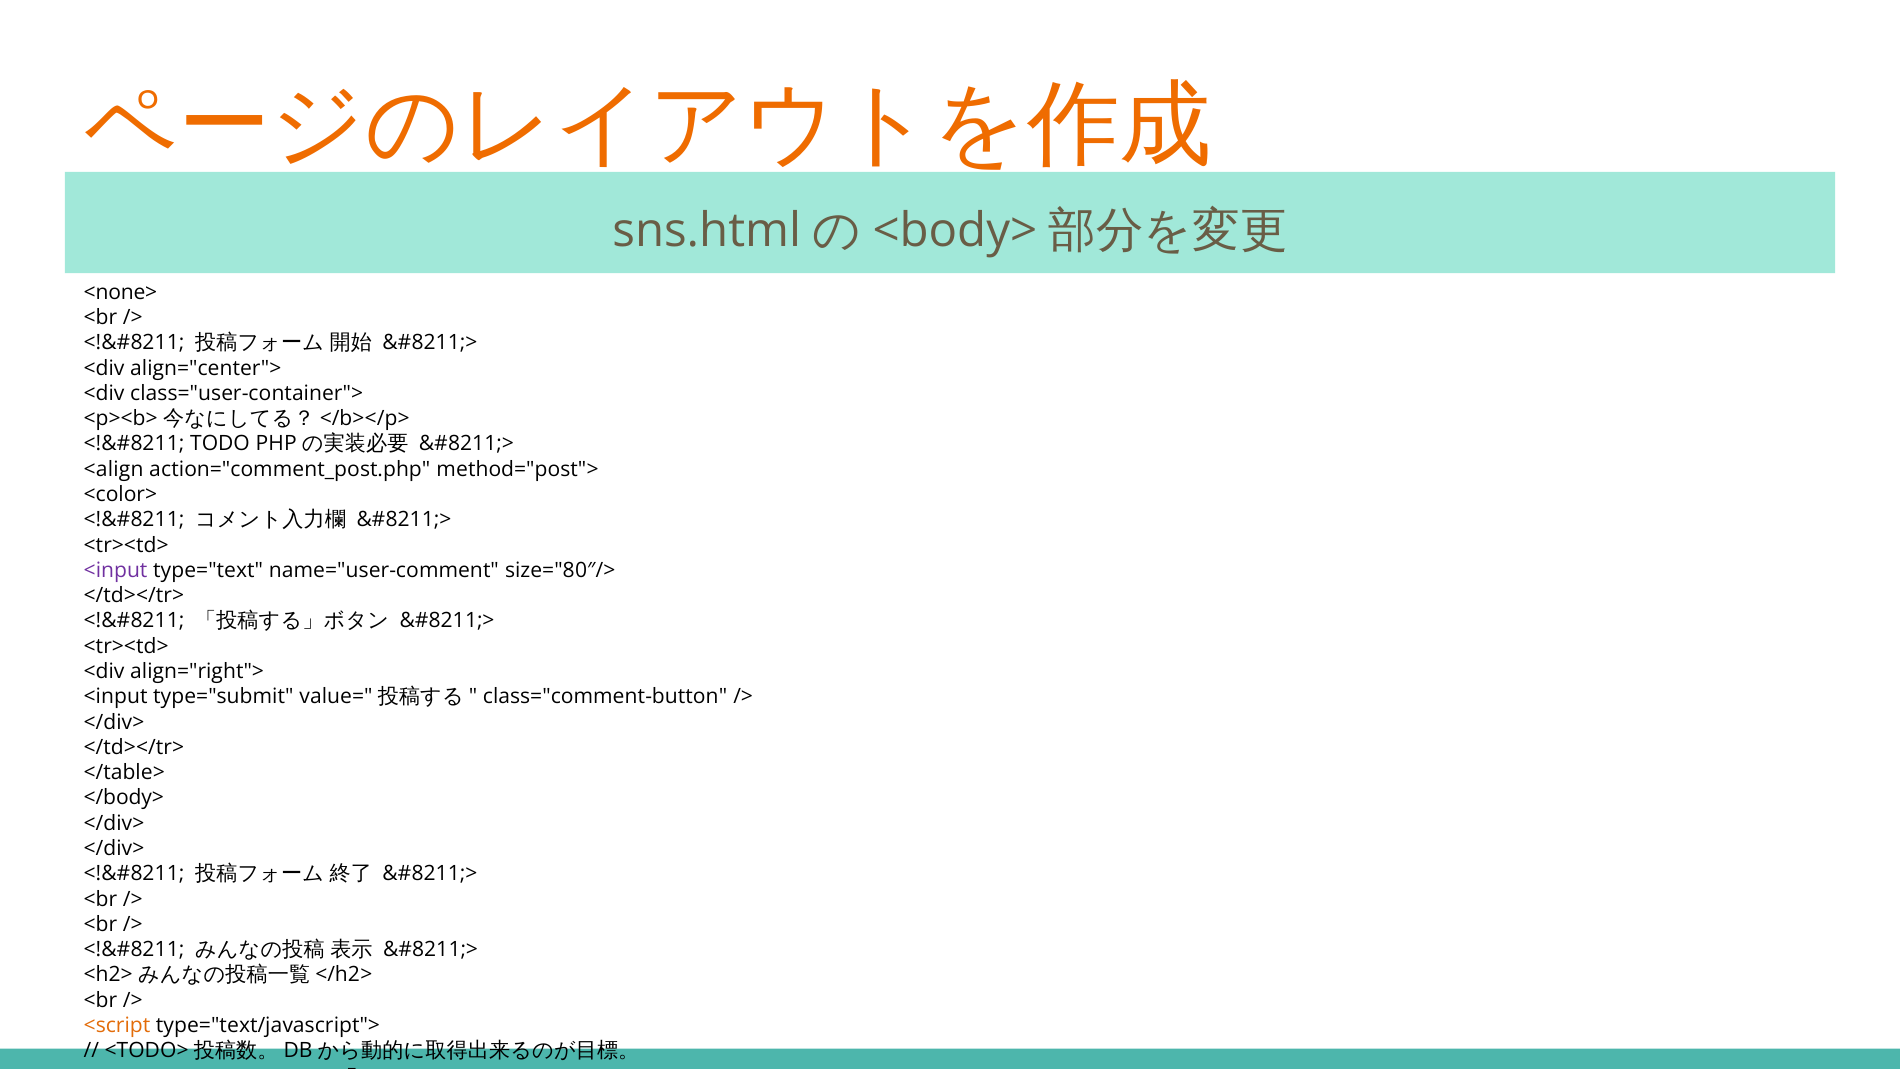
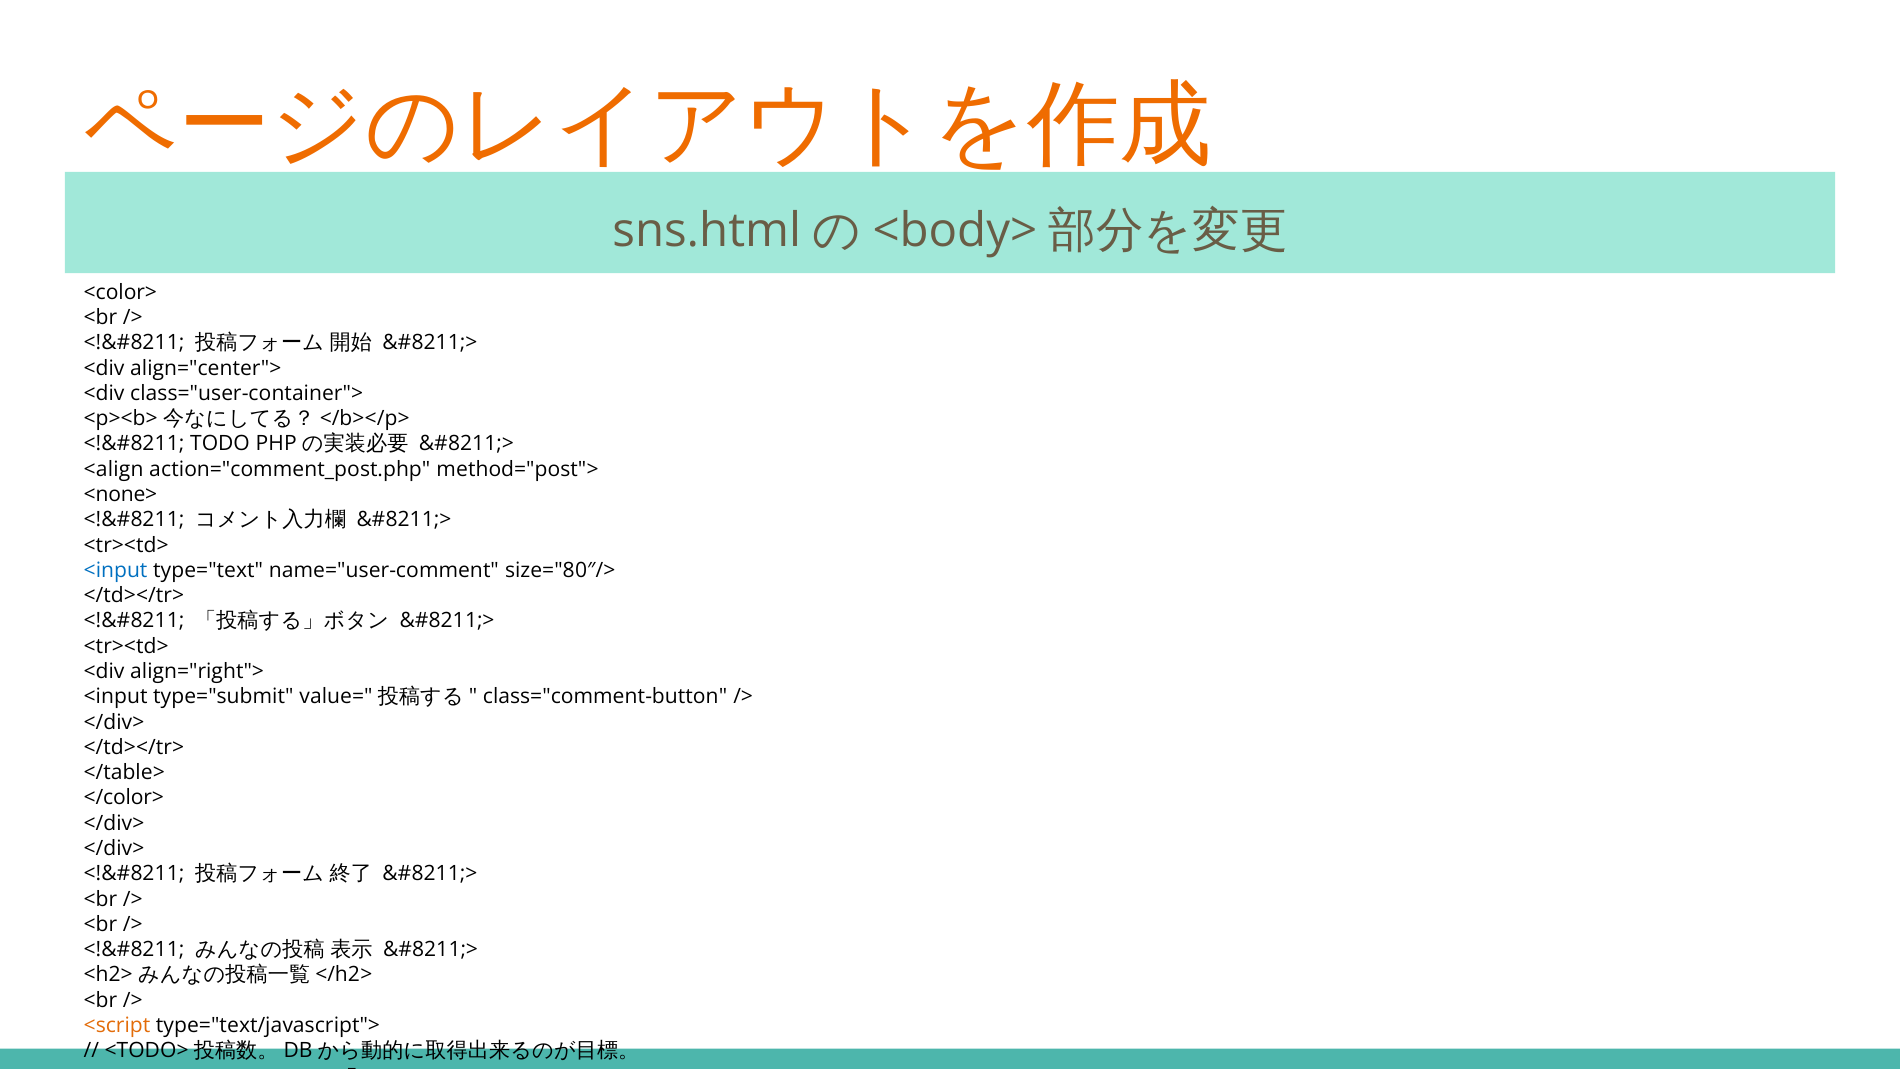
<none>: <none> -> <color> (120, 292)
<color>: <color> -> <none> (120, 494)
<input colour: purple -> blue (116, 570)
</body>: </body> -> </color> (124, 798)
